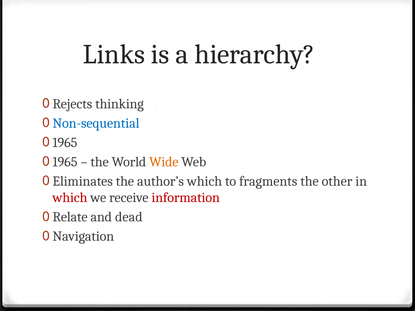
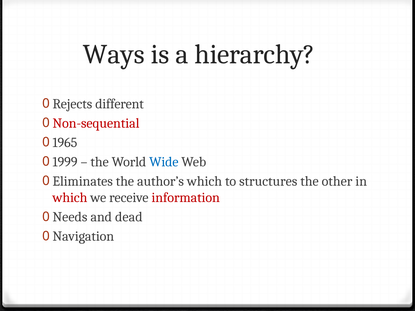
Links: Links -> Ways (114, 54)
thinking: thinking -> different (120, 104)
Non-sequential colour: blue -> red (96, 123)
1965: 1965 -> 1999 (65, 162)
Wide colour: orange -> blue (164, 162)
fragments: fragments -> structures (268, 181)
Relate: Relate -> Needs (70, 217)
